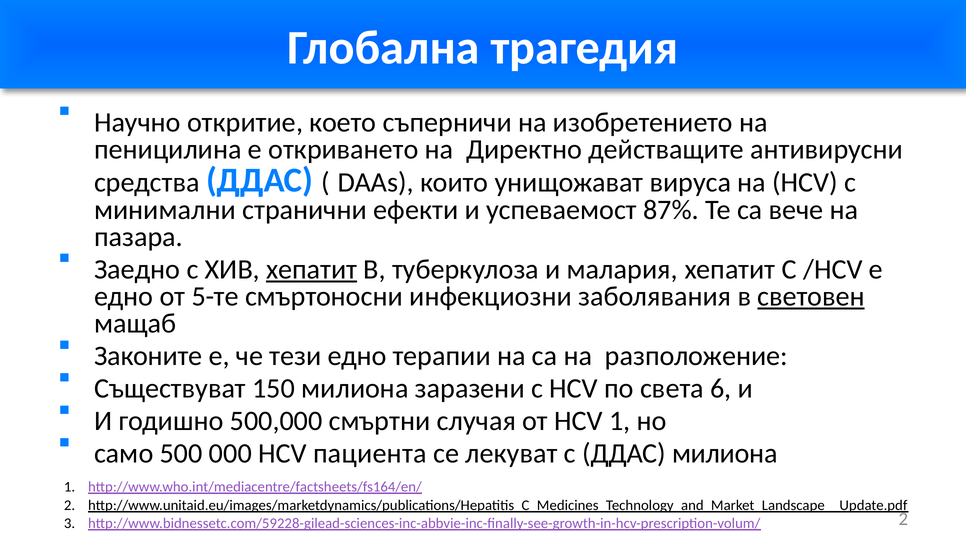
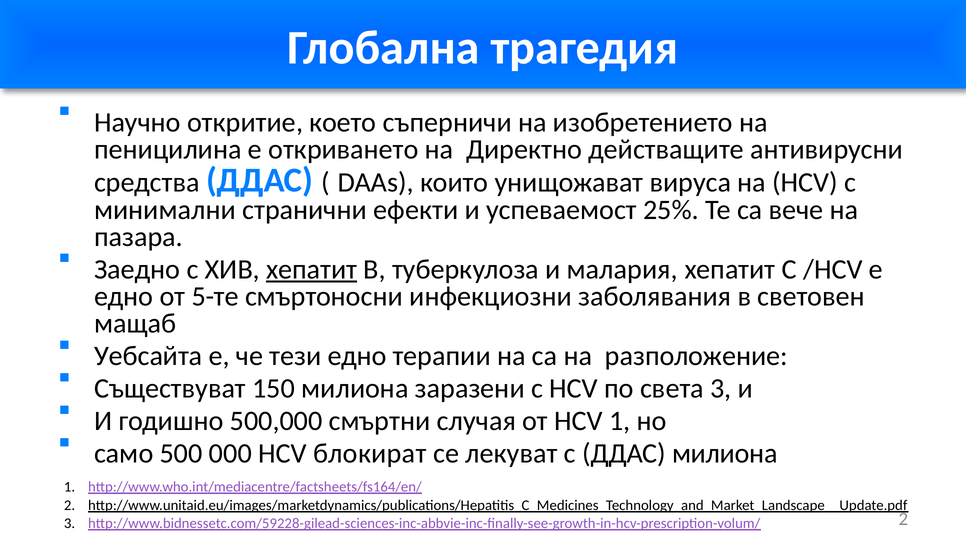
87%: 87% -> 25% (671, 210)
световен underline: present -> none (811, 297)
Законите: Законите -> Уебсайта (148, 356)
света 6: 6 -> 3 (721, 389)
пациента: пациента -> блокират (370, 454)
